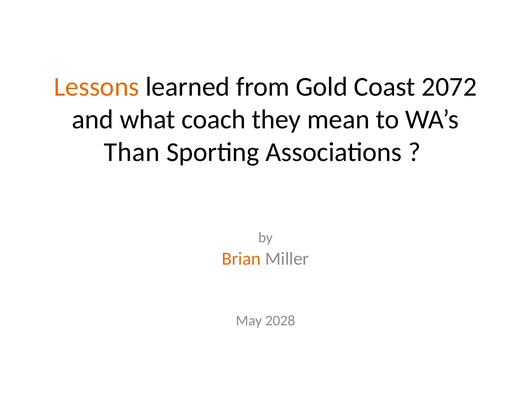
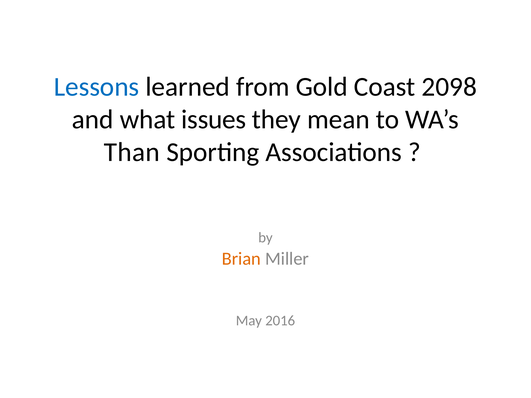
Lessons colour: orange -> blue (97, 87)
2072: 2072 -> 2098 (449, 87)
coach: coach -> issues (214, 119)
2028: 2028 -> 2016 (280, 321)
